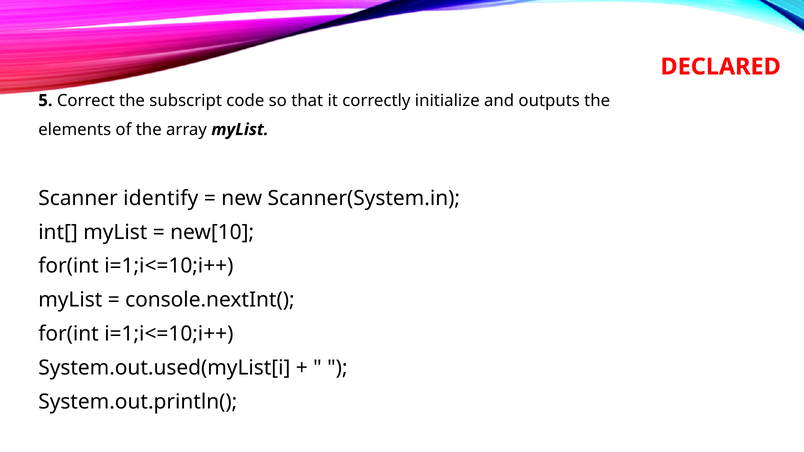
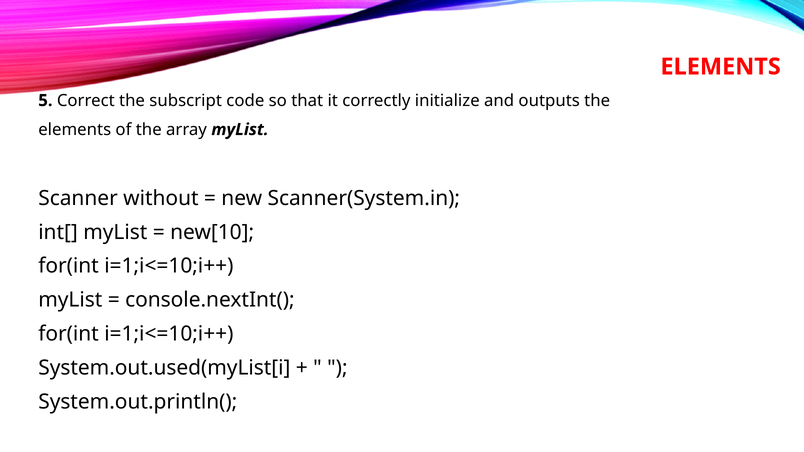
DECLARED: DECLARED -> ELEMENTS (721, 67)
identify: identify -> without (161, 198)
